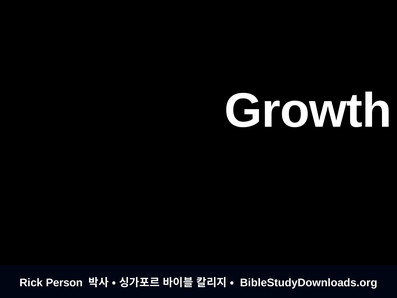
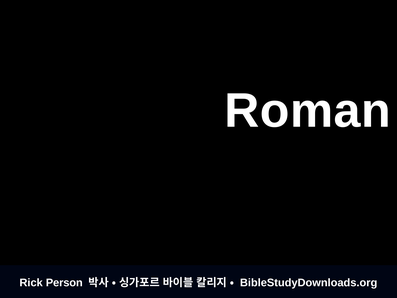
Growth: Growth -> Roman (308, 111)
